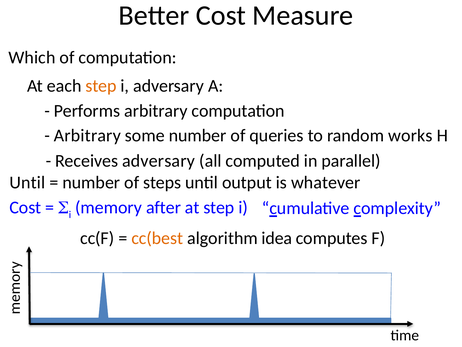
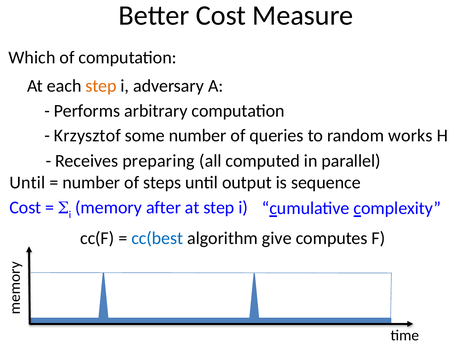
Arbitrary: Arbitrary -> Krzysztof (87, 135)
Receives adversary: adversary -> preparing (159, 161)
whatever: whatever -> sequence (326, 182)
cc(best colour: orange -> blue (157, 238)
idea: idea -> give (277, 238)
